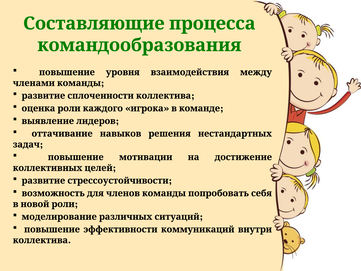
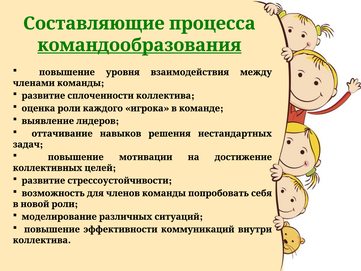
командообразования underline: none -> present (139, 45)
